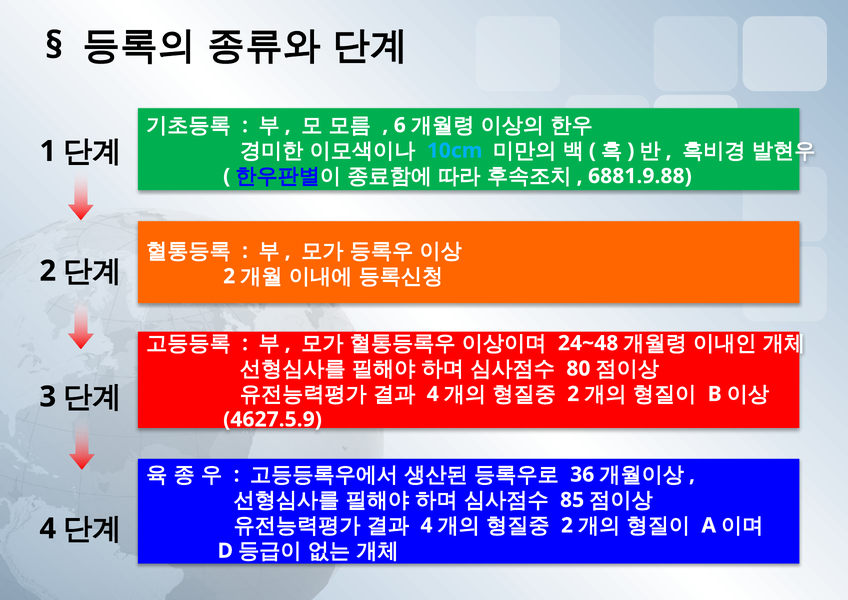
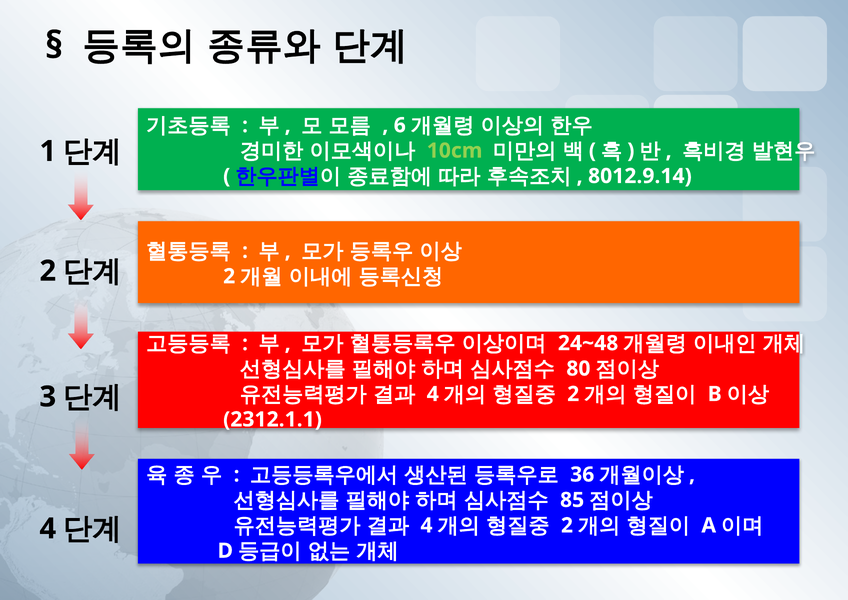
10cm colour: light blue -> light green (455, 151)
6881.9.88: 6881.9.88 -> 8012.9.14 (640, 176)
4627.5.9: 4627.5.9 -> 2312.1.1 (273, 419)
